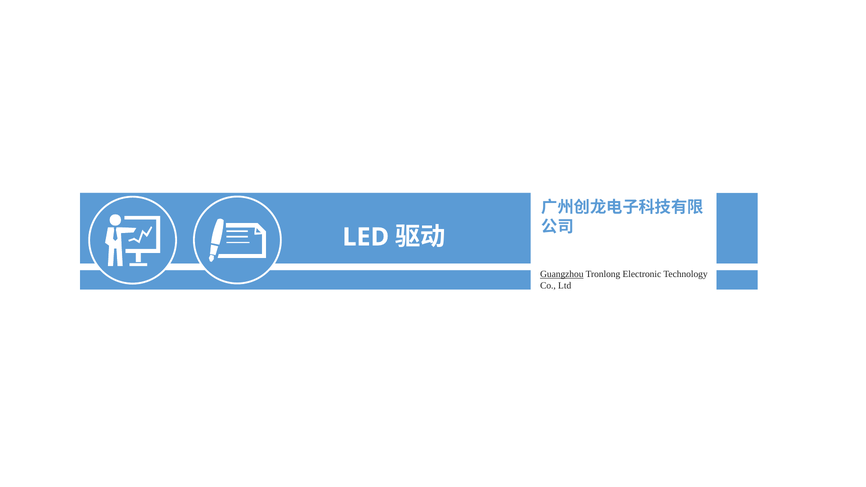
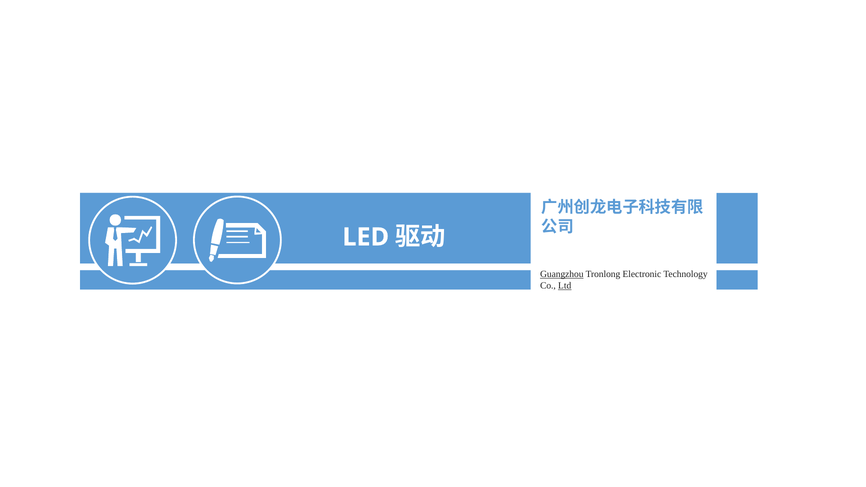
Ltd underline: none -> present (565, 286)
